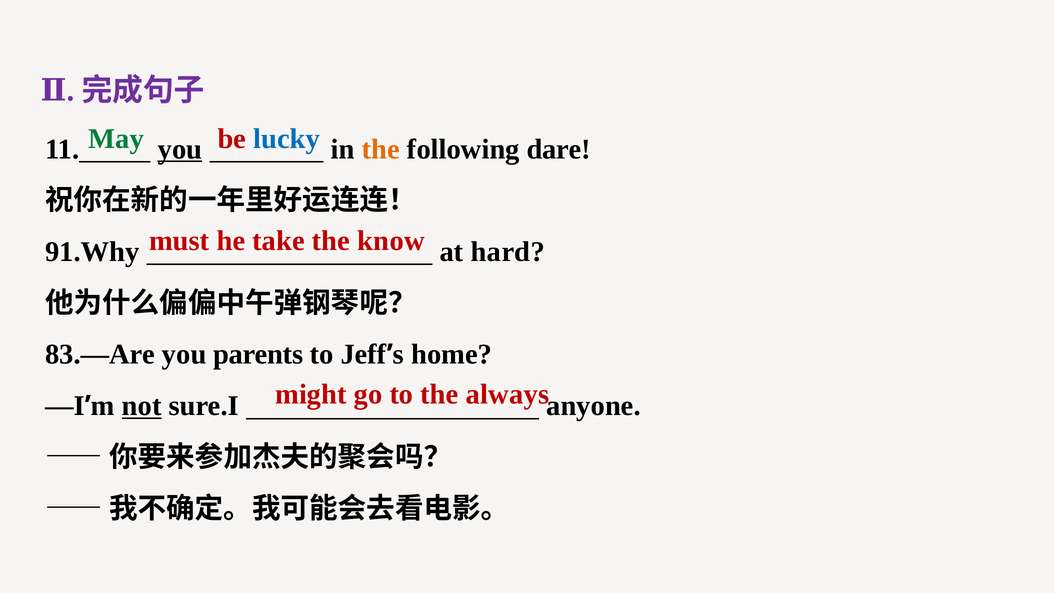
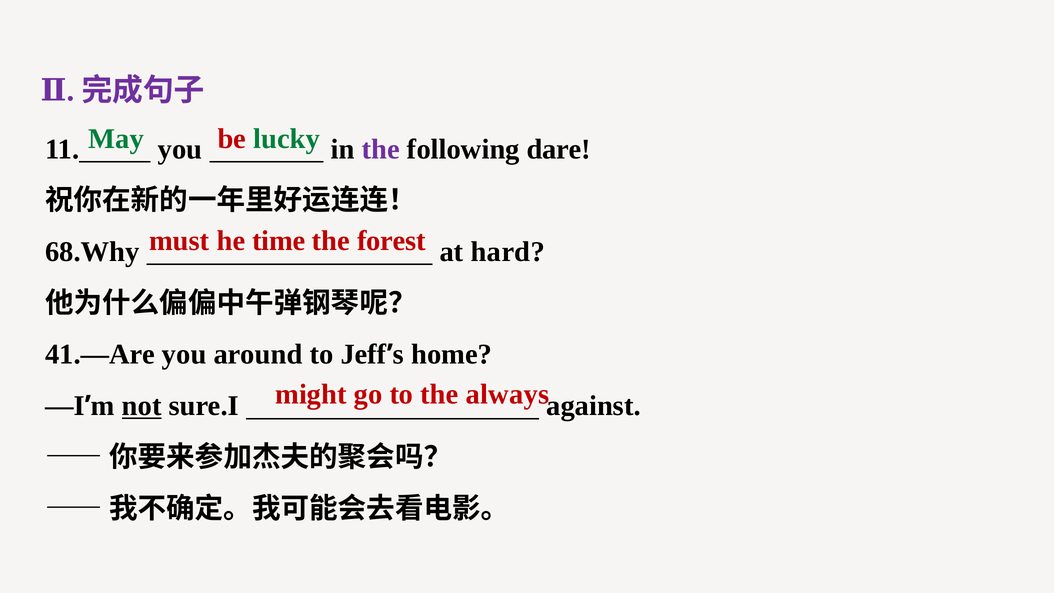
lucky colour: blue -> green (287, 139)
you underline: present -> none (180, 149)
the colour: orange -> purple (381, 149)
take: take -> time (279, 241)
know: know -> forest (391, 241)
91.Why: 91.Why -> 68.Why (92, 252)
83.—Are: 83.—Are -> 41.—Are (100, 355)
parents: parents -> around (258, 355)
anyone: anyone -> against (593, 406)
